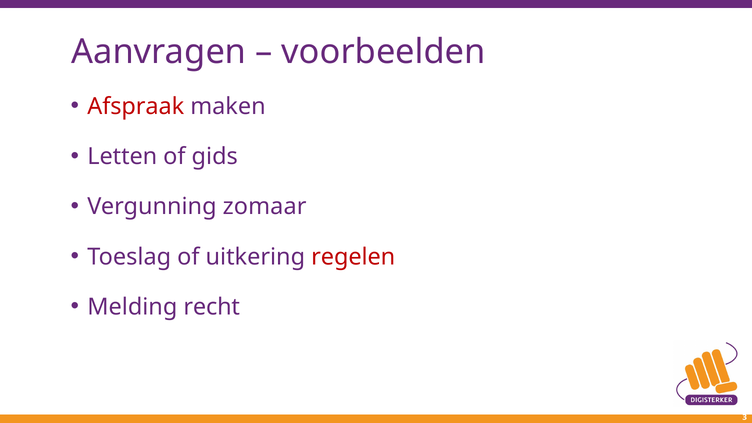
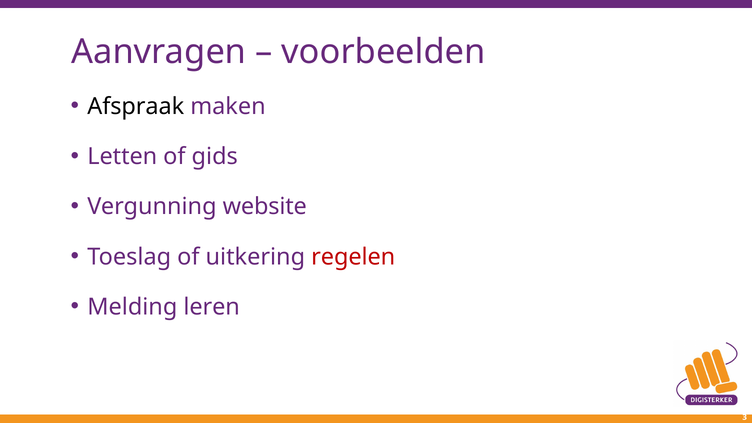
Afspraak colour: red -> black (136, 106)
zomaar: zomaar -> website (265, 207)
recht: recht -> leren (212, 307)
